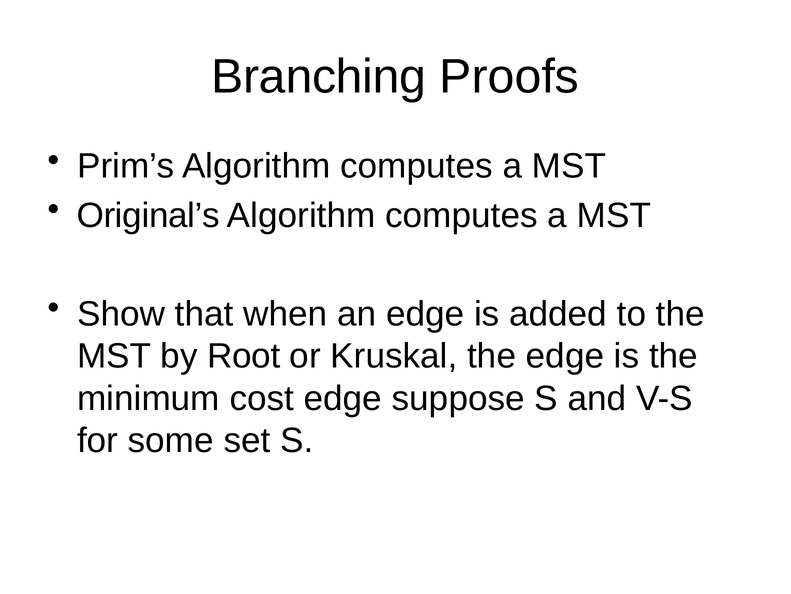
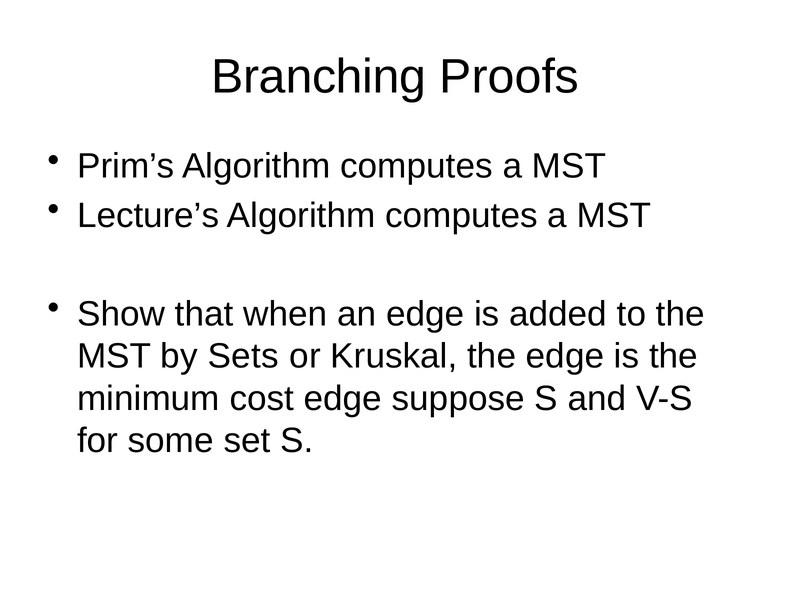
Original’s: Original’s -> Lecture’s (148, 215)
Root: Root -> Sets (243, 356)
